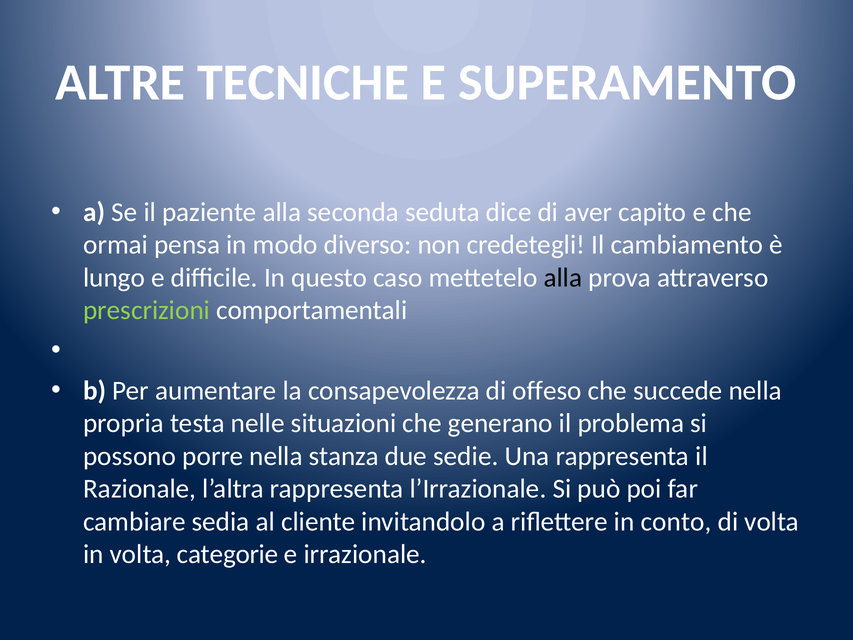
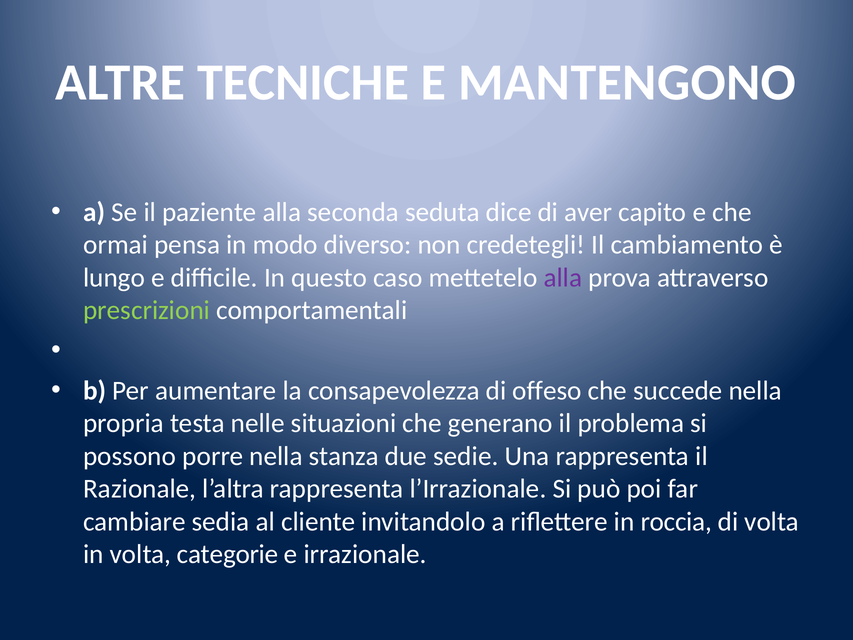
SUPERAMENTO: SUPERAMENTO -> MANTENGONO (627, 83)
alla colour: black -> purple (563, 277)
conto: conto -> roccia (676, 521)
